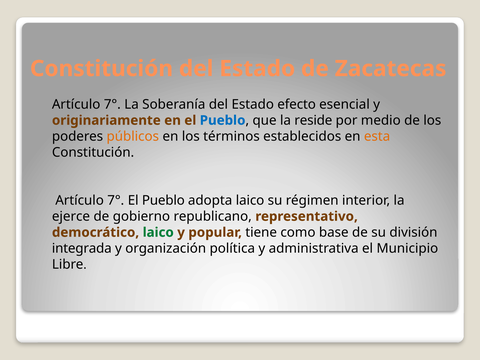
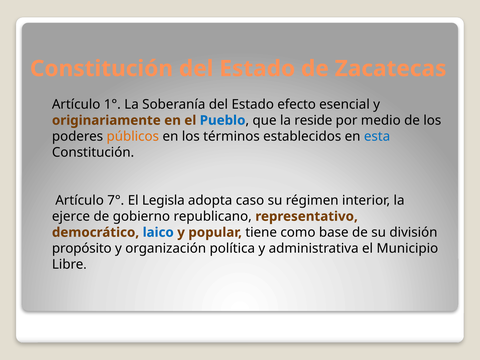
7°: 7° -> 1° (112, 104)
esta colour: orange -> blue (377, 136)
7° El Pueblo: Pueblo -> Legisla (163, 200)
adopta laico: laico -> caso (250, 200)
laico colour: green -> blue (158, 232)
integrada: integrada -> propósito (82, 248)
